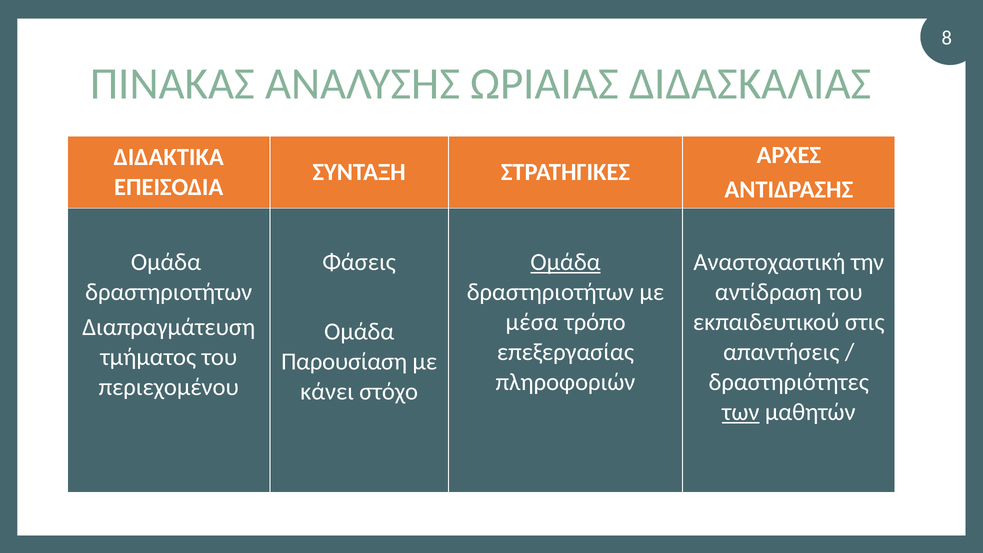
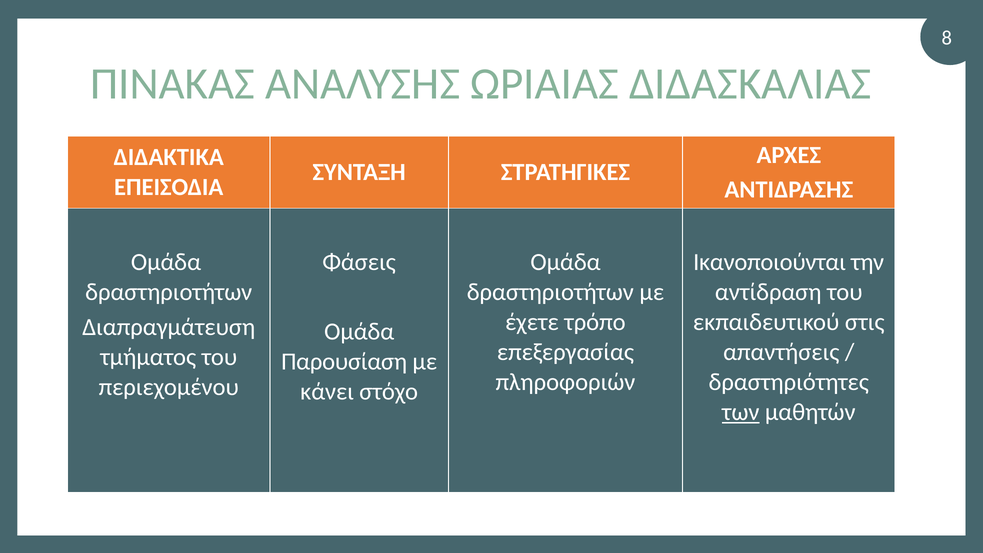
Ομάδα underline: present -> none (566, 262)
Αναστοχαστική: Αναστοχαστική -> Ικανοποιούνται (770, 262)
μέσα: μέσα -> έχετε (532, 322)
